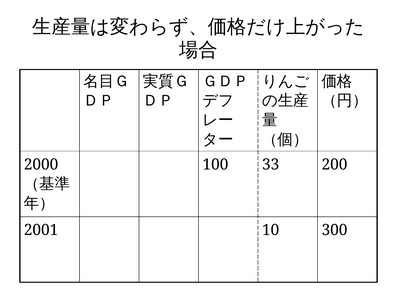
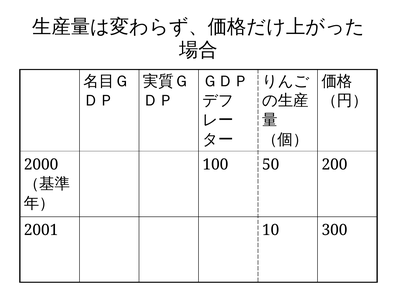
33: 33 -> 50 (271, 164)
